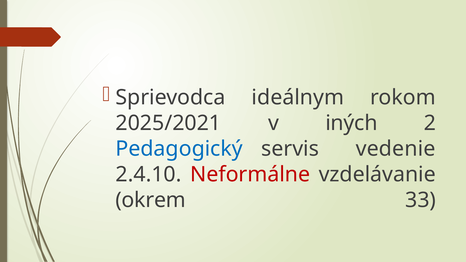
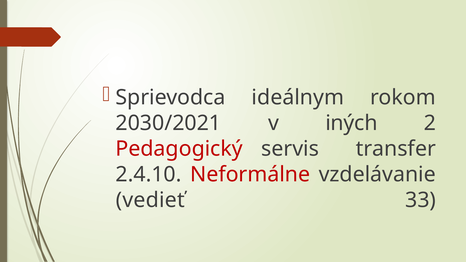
2025/2021: 2025/2021 -> 2030/2021 (168, 123)
Pedagogický colour: blue -> red (179, 149)
vedenie: vedenie -> transfer (396, 149)
okrem: okrem -> vedieť (150, 200)
